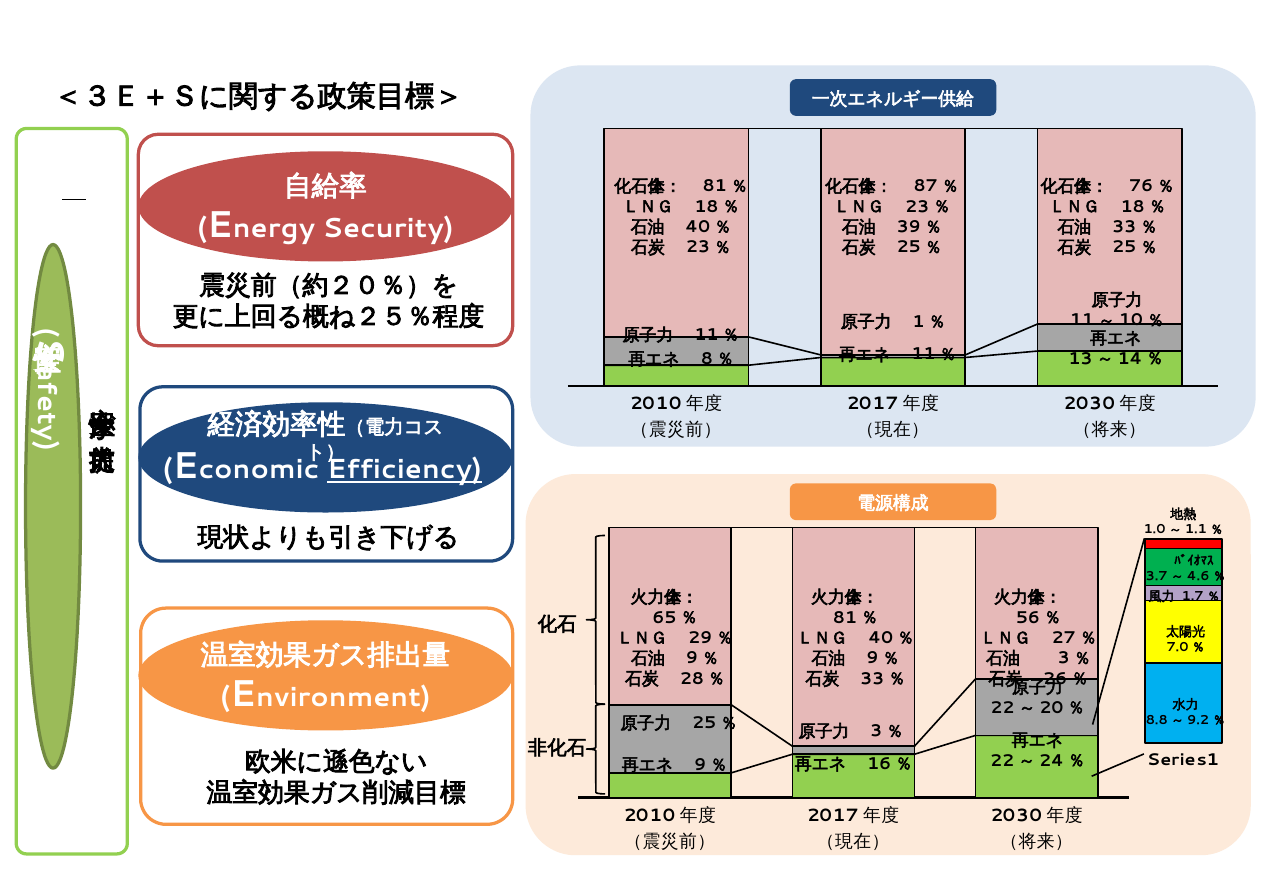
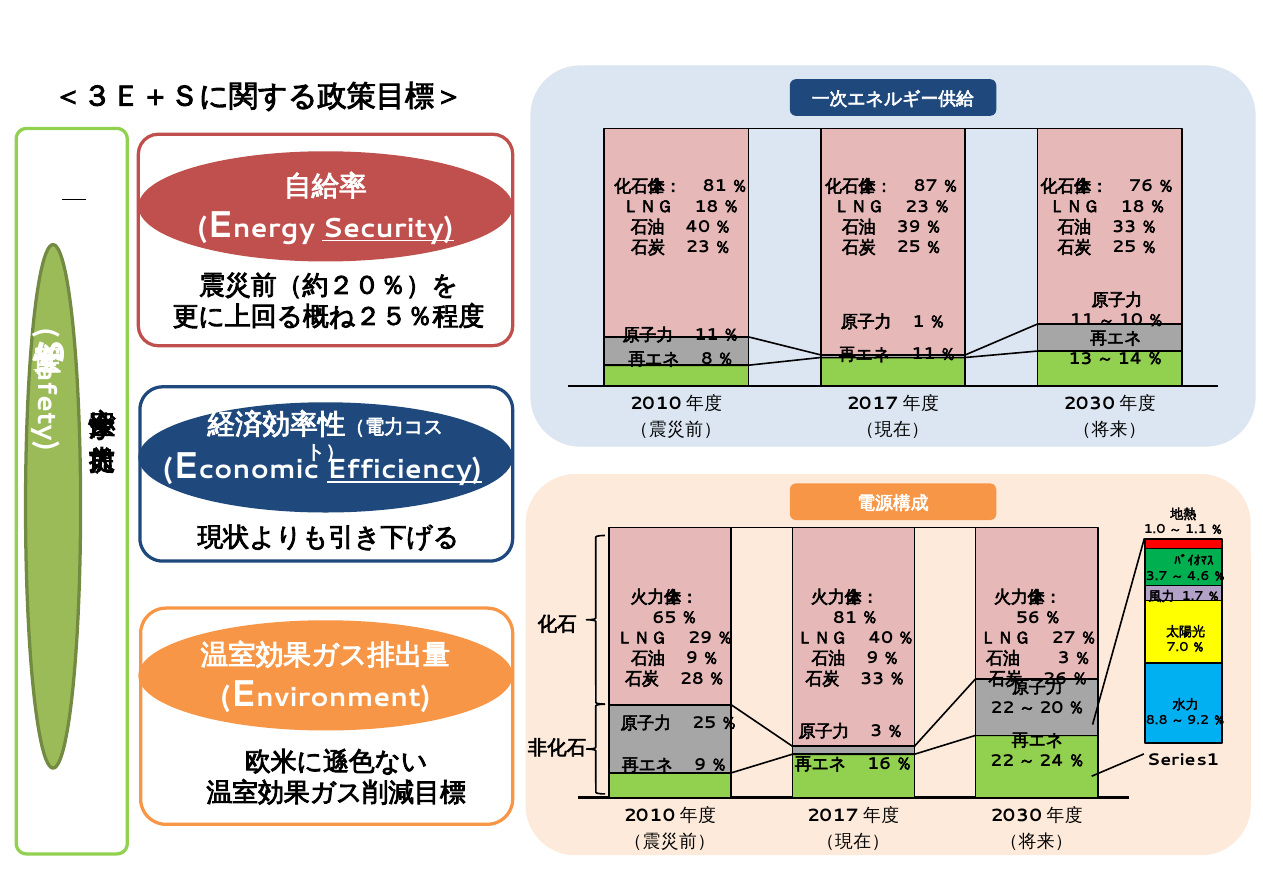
Security underline: none -> present (388, 229)
